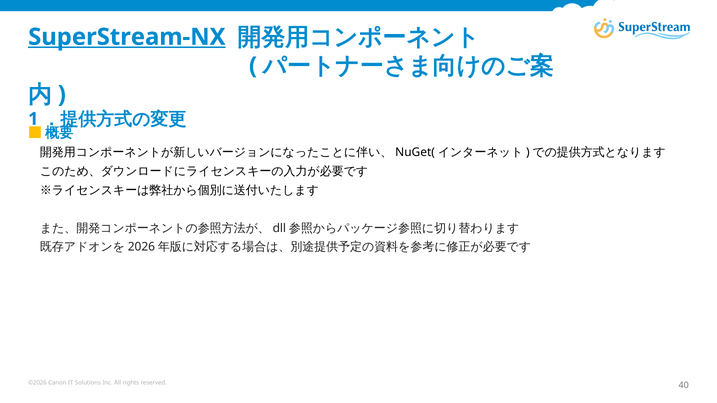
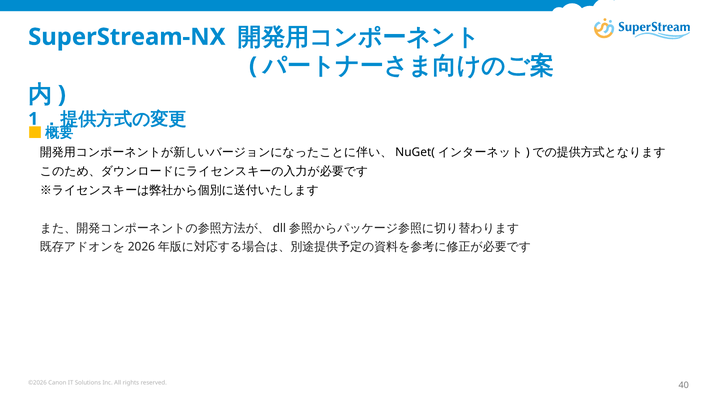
SuperStream-NX underline: present -> none (127, 37)
